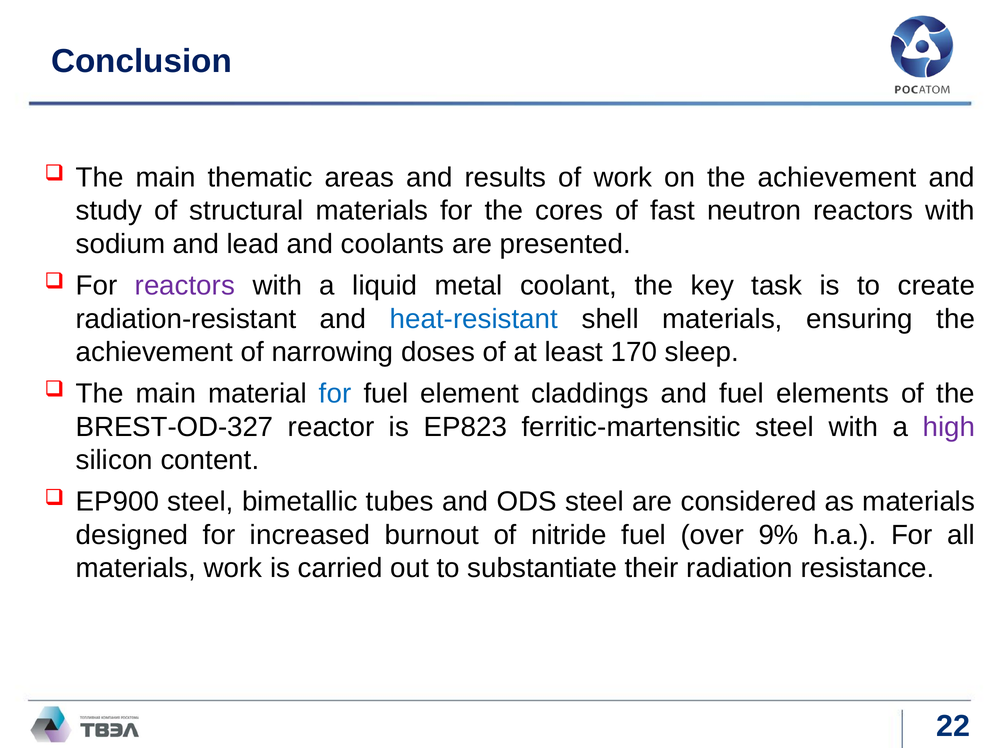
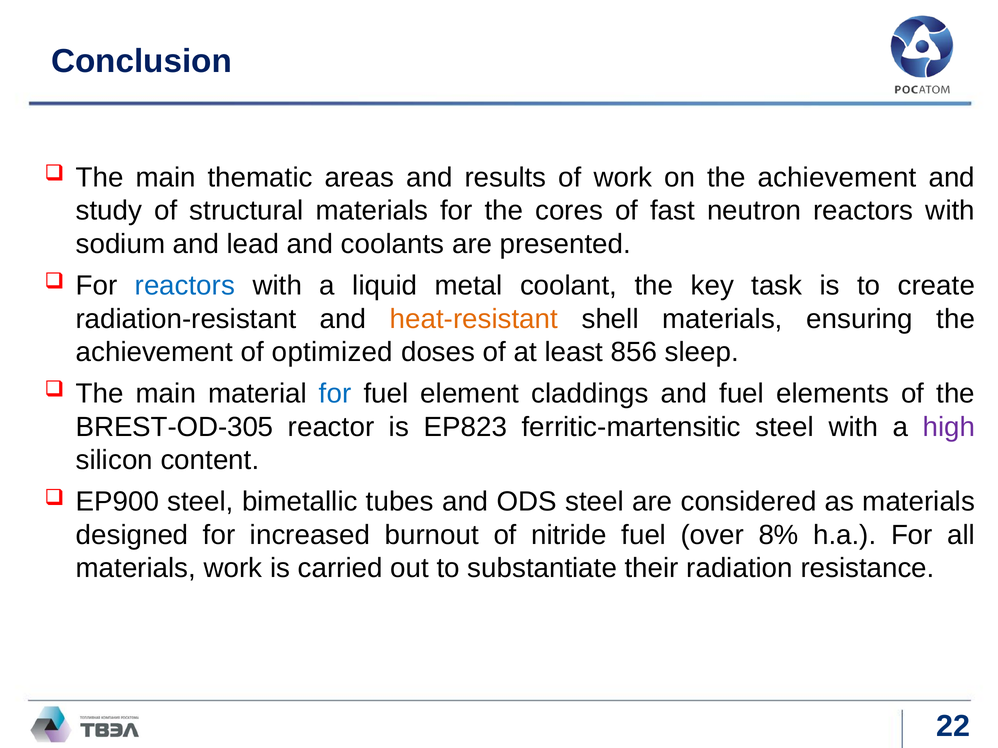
reactors colour: purple -> blue (185, 286)
heat-resistant colour: blue -> orange (474, 319)
narrowing: narrowing -> optimized (332, 352)
170: 170 -> 856 (634, 352)
BREST-OD-327: BREST-OD-327 -> BREST-OD-305 (175, 427)
9%: 9% -> 8% (779, 535)
